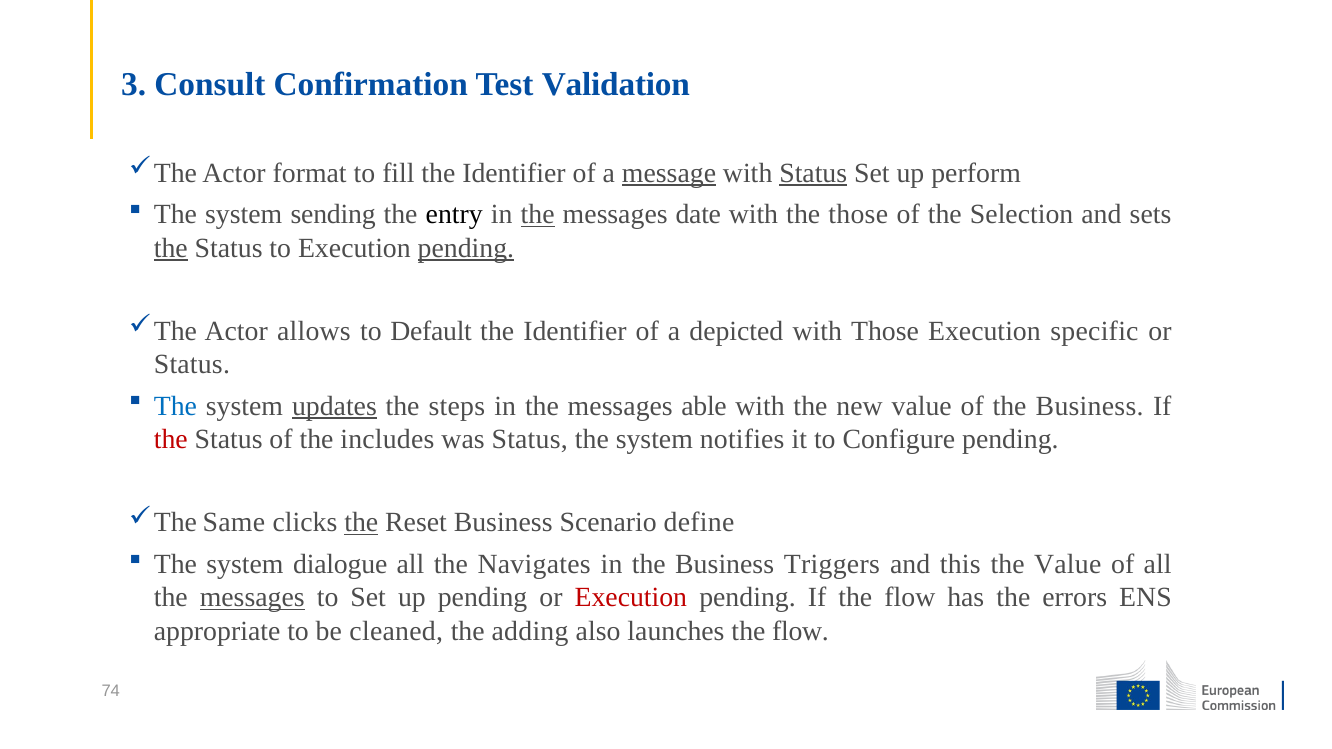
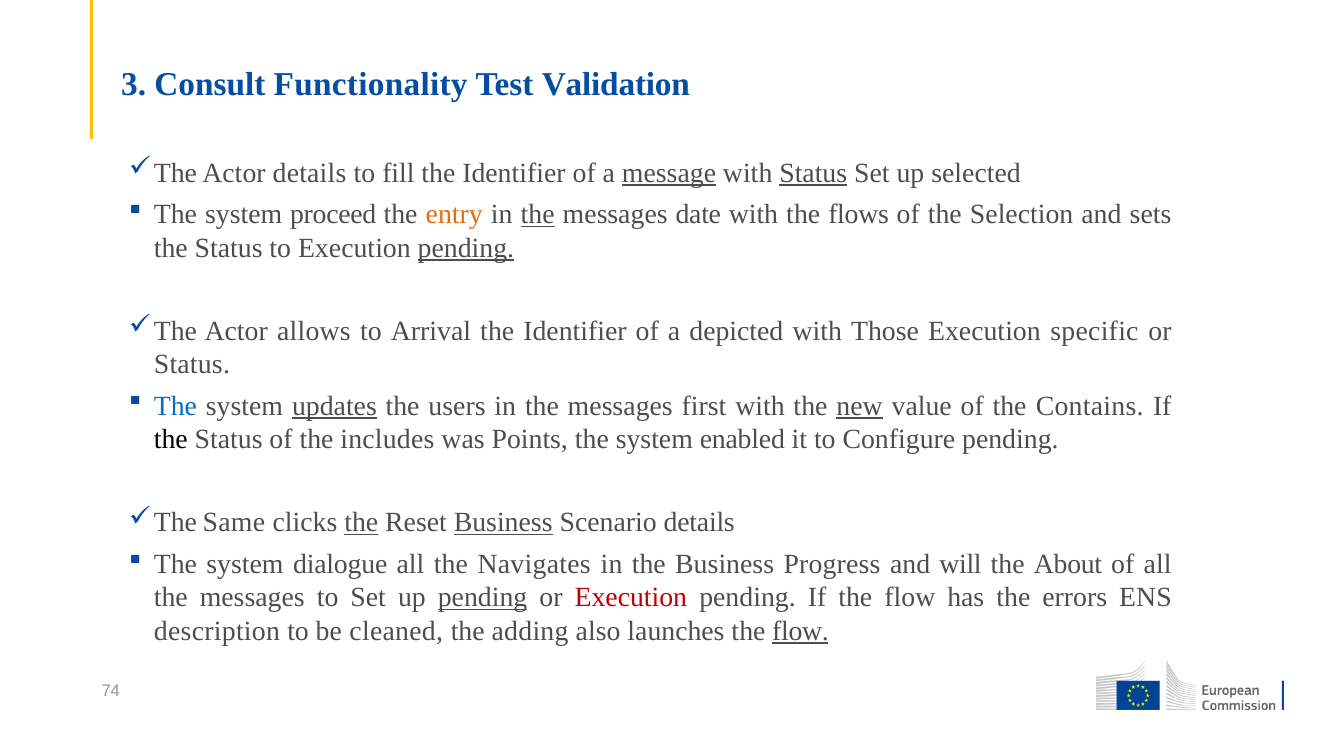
Confirmation: Confirmation -> Functionality (371, 85)
Actor format: format -> details (310, 173)
perform: perform -> selected (976, 173)
sending: sending -> proceed (333, 215)
entry colour: black -> orange (454, 215)
the those: those -> flows (859, 215)
the underline: present -> none (171, 248)
Default: Default -> Arrival (431, 331)
steps: steps -> users (457, 406)
able: able -> first (704, 406)
new underline: none -> present (859, 406)
of the Business: Business -> Contains (1090, 406)
the colour: red -> black (171, 440)
was Status: Status -> Points (530, 440)
notifies: notifies -> enabled (742, 440)
Business underline: none -> present (503, 523)
Scenario define: define -> details (699, 523)
Triggers: Triggers -> Progress (832, 565)
this: this -> will (961, 565)
the Value: Value -> About (1068, 565)
messages underline: present -> none (252, 598)
pending underline: none -> present (483, 598)
appropriate: appropriate -> description (217, 631)
flow underline: none -> present (801, 631)
